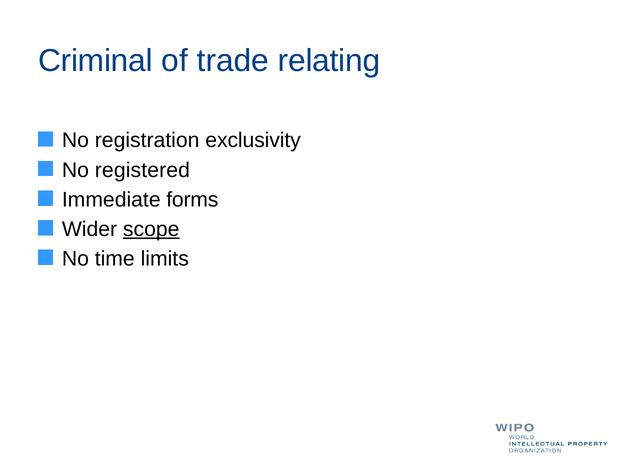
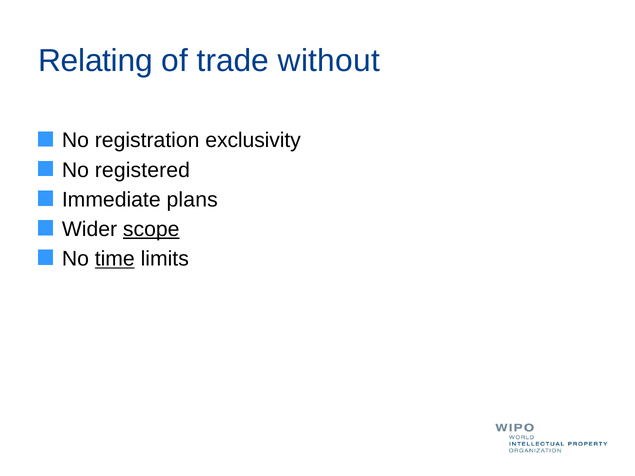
Criminal: Criminal -> Relating (95, 61)
relating: relating -> without (329, 61)
forms: forms -> plans (192, 200)
time underline: none -> present (115, 259)
